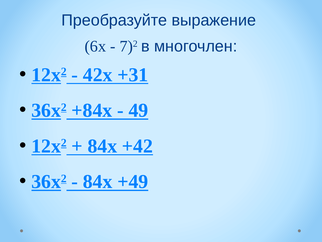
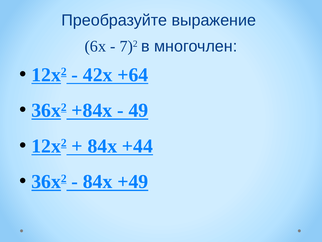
+31: +31 -> +64 (133, 75)
+42: +42 -> +44 (137, 146)
